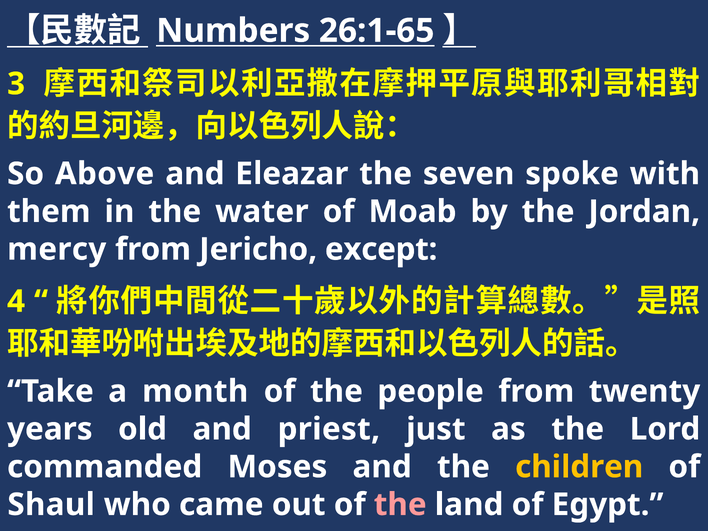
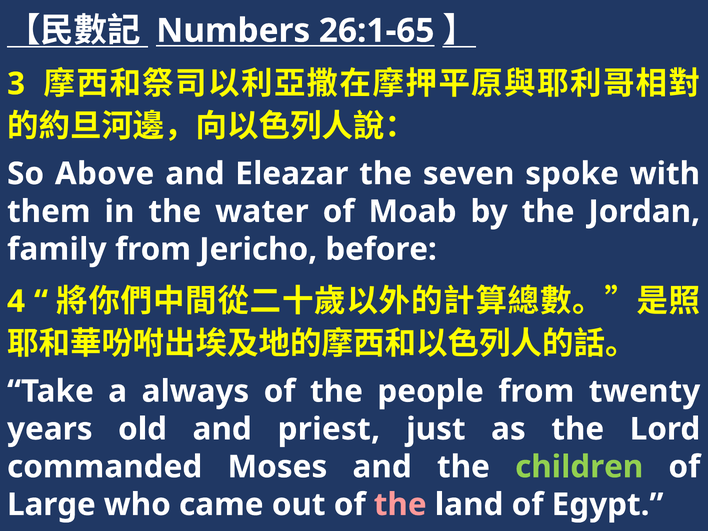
mercy: mercy -> family (57, 249)
except: except -> before (381, 249)
month: month -> always (195, 391)
children colour: yellow -> light green (579, 467)
Shaul: Shaul -> Large (51, 505)
